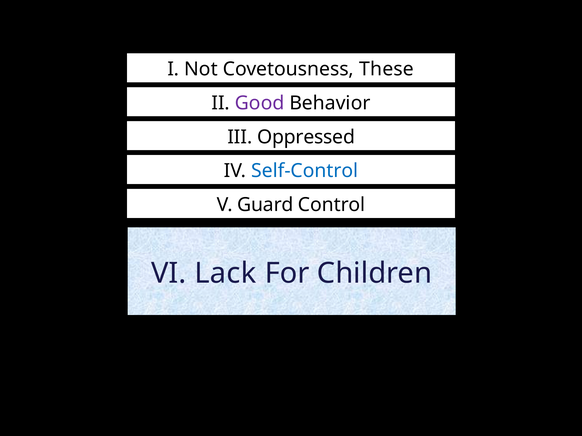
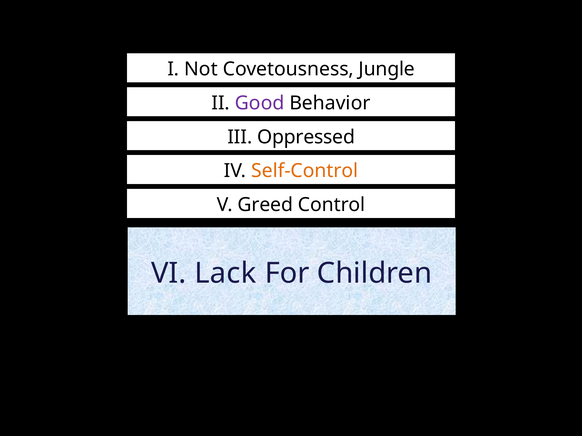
These: These -> Jungle (387, 69)
Self-Control colour: blue -> orange (305, 171)
Guard: Guard -> Greed (265, 205)
